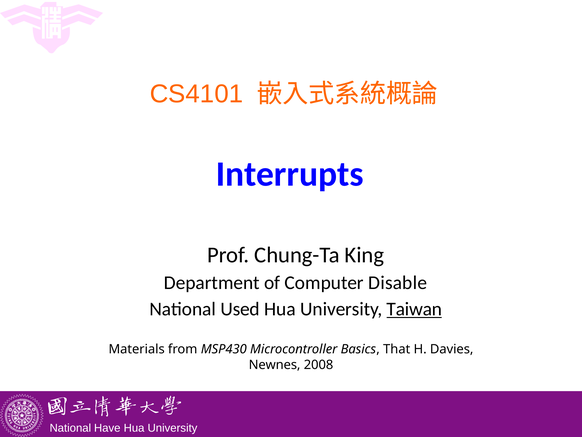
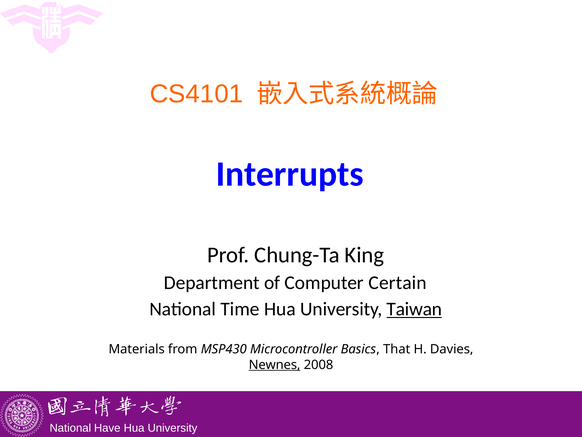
Disable: Disable -> Certain (398, 283)
Used: Used -> Time (240, 309)
Newnes underline: none -> present (275, 364)
